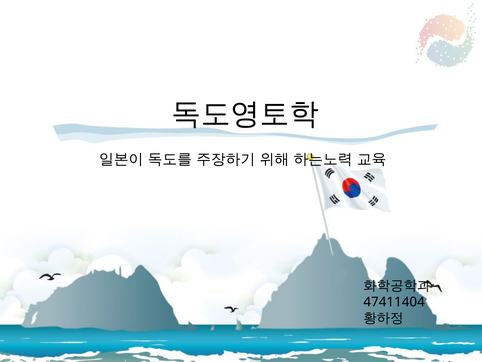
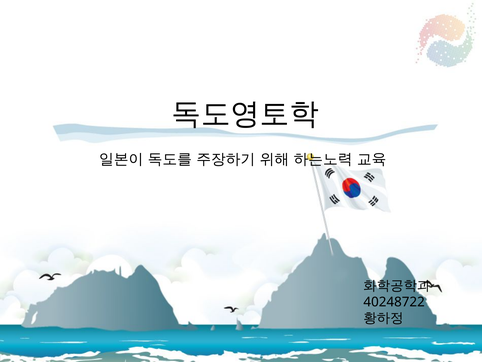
47411404: 47411404 -> 40248722 (394, 302)
